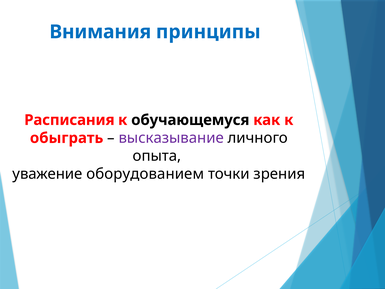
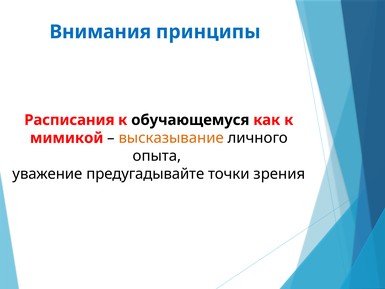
обыграть: обыграть -> мимикой (67, 138)
высказывание colour: purple -> orange (171, 138)
оборудованием: оборудованием -> предугадывайте (145, 174)
